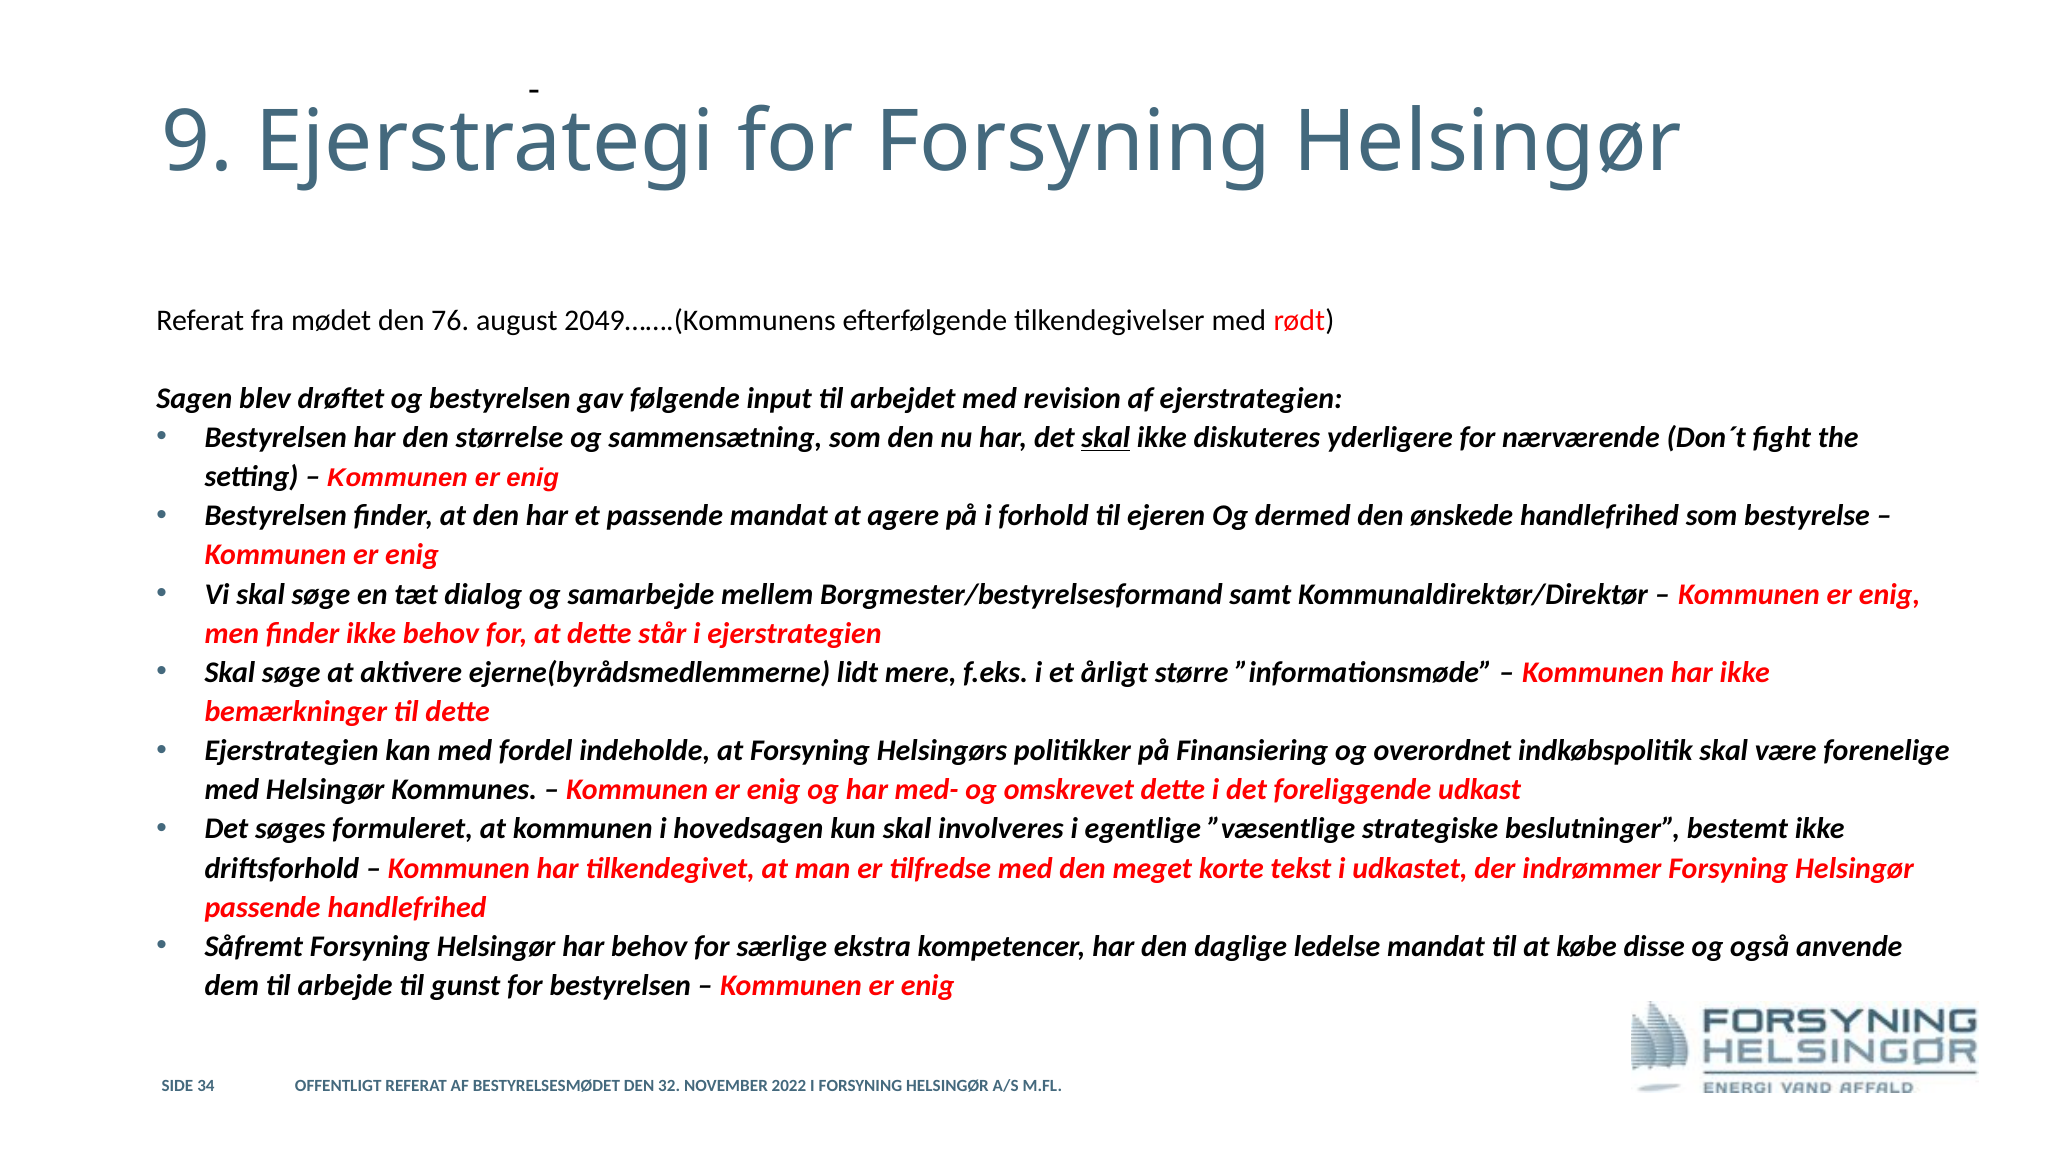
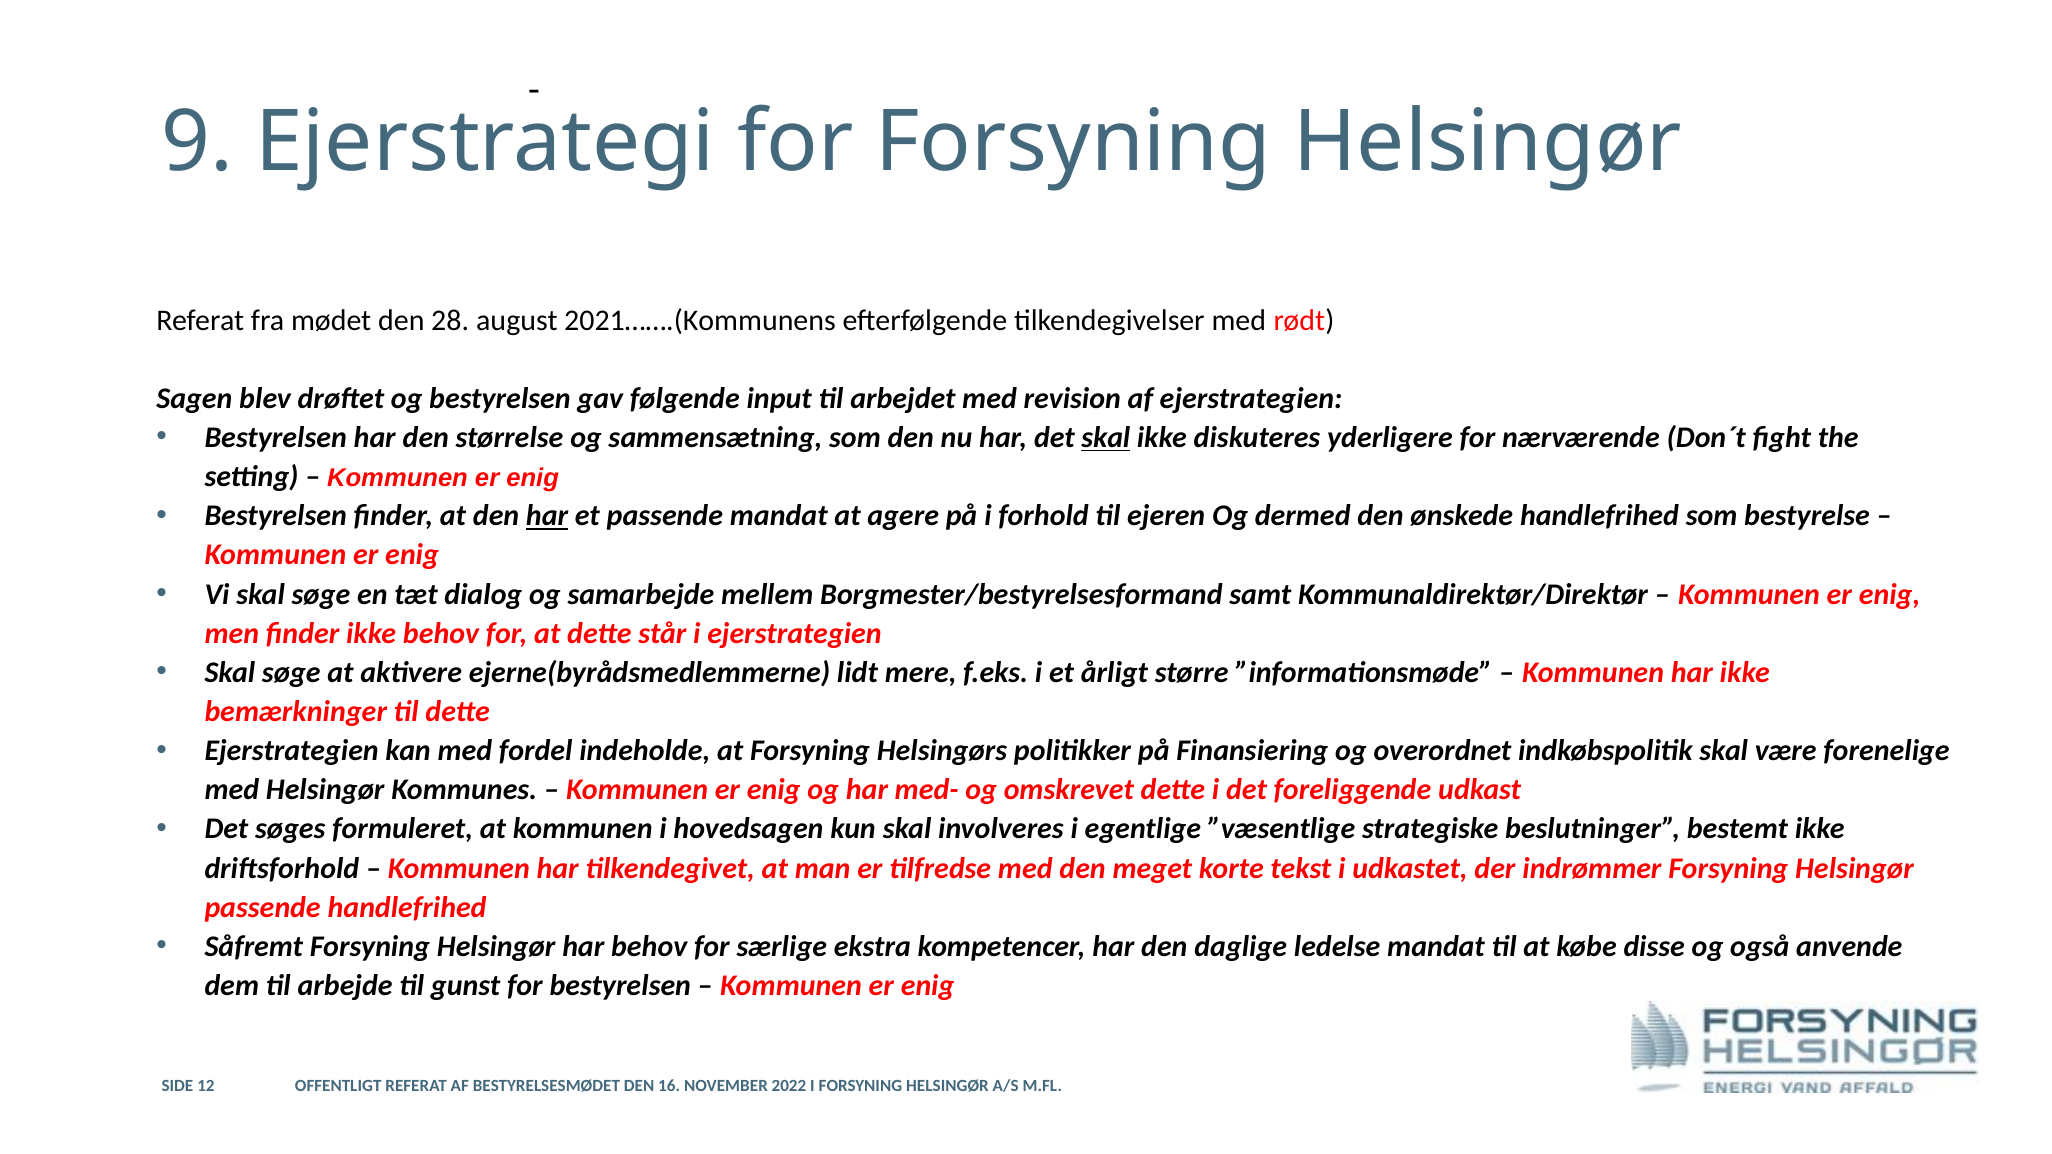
76: 76 -> 28 (450, 320)
2049…….(Kommunens: 2049…….(Kommunens -> 2021…….(Kommunens (700, 320)
har underline: none -> present (547, 516)
34: 34 -> 12 (206, 1086)
32: 32 -> 16 (669, 1086)
